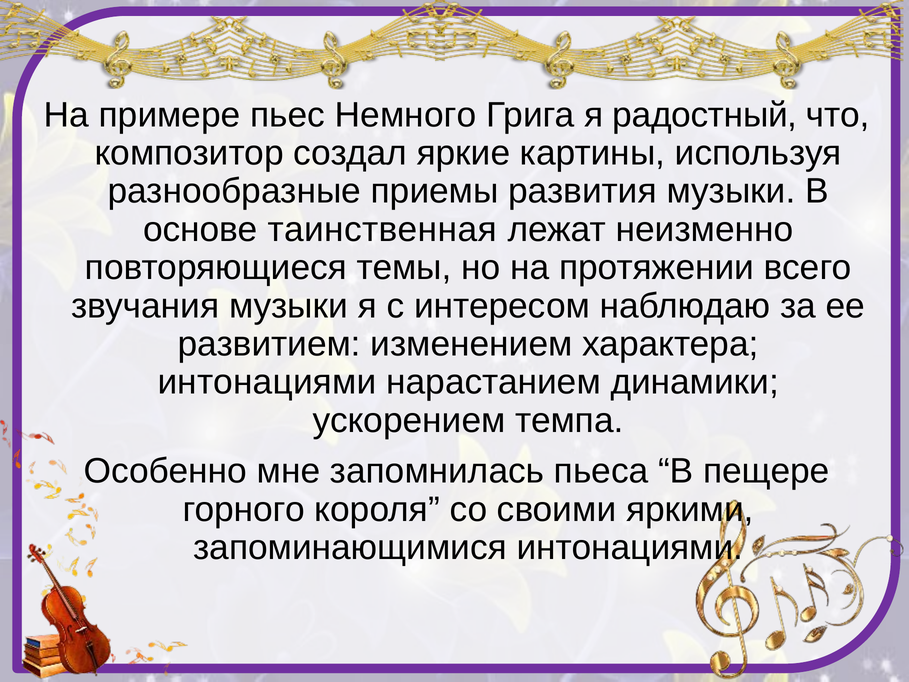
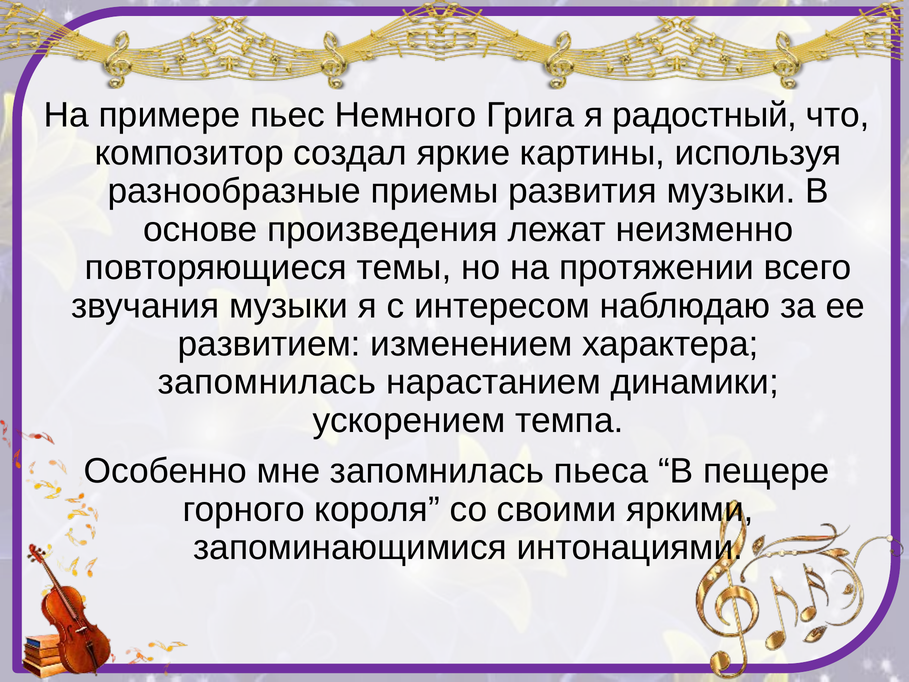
таинственная: таинственная -> произведения (382, 229)
интонациями: интонациями -> запомнилась (267, 382)
